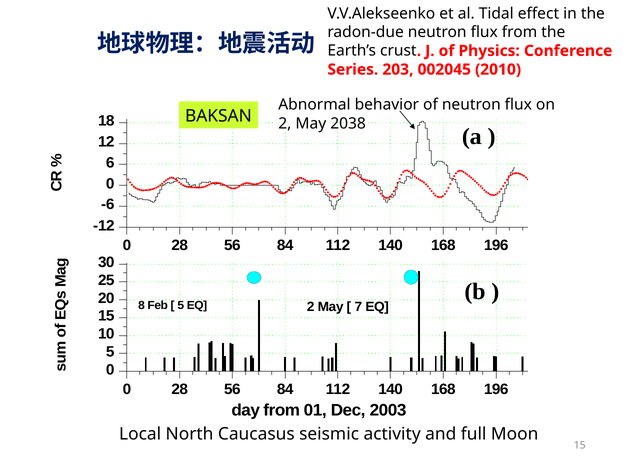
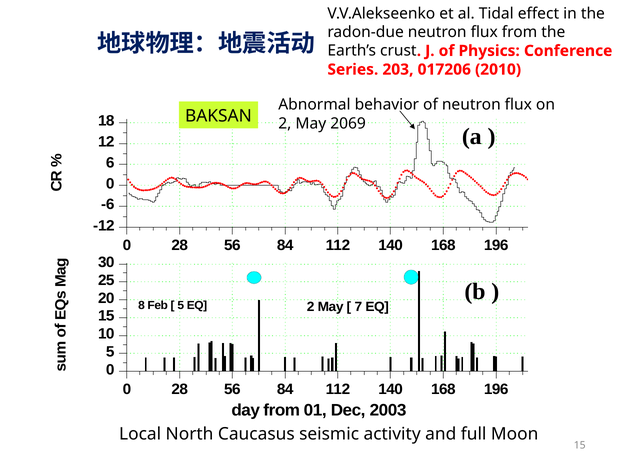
002045: 002045 -> 017206 (444, 70)
2038: 2038 -> 2069 (348, 124)
